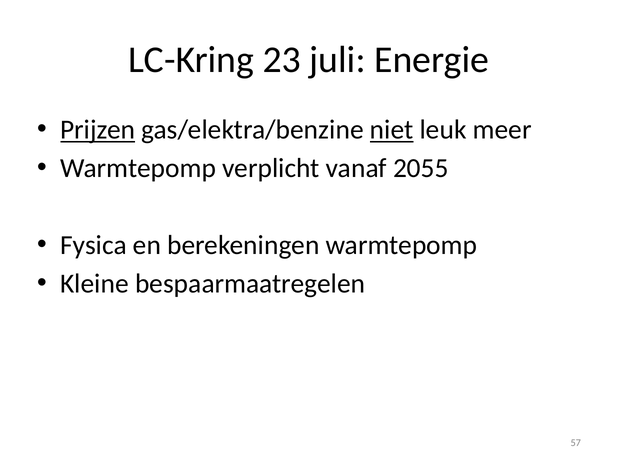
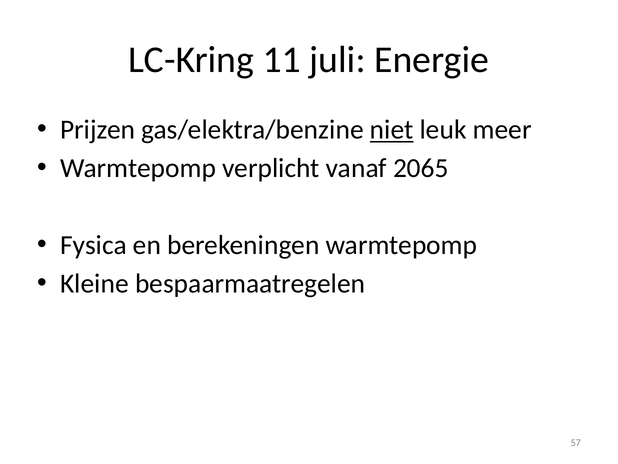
23: 23 -> 11 (282, 60)
Prijzen underline: present -> none (98, 130)
2055: 2055 -> 2065 (421, 168)
